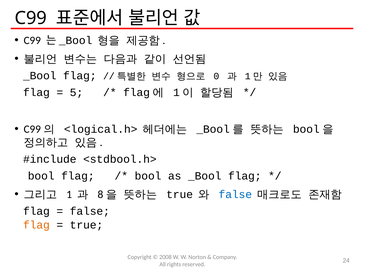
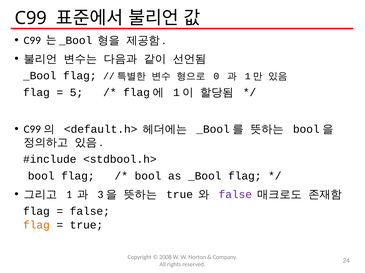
<logical.h>: <logical.h> -> <default.h> (101, 130)
8: 8 -> 3 (100, 195)
false colour: blue -> purple (235, 195)
